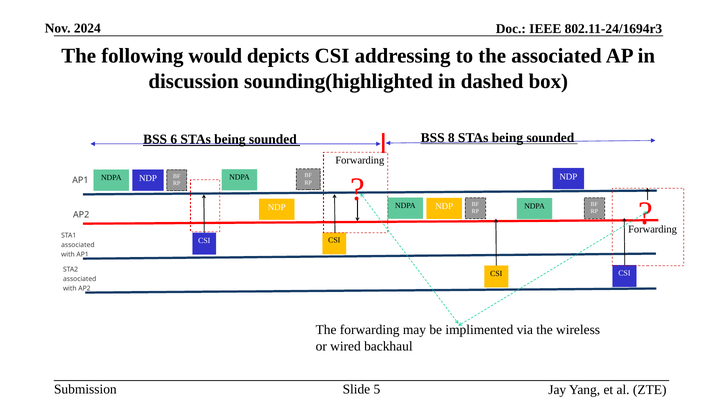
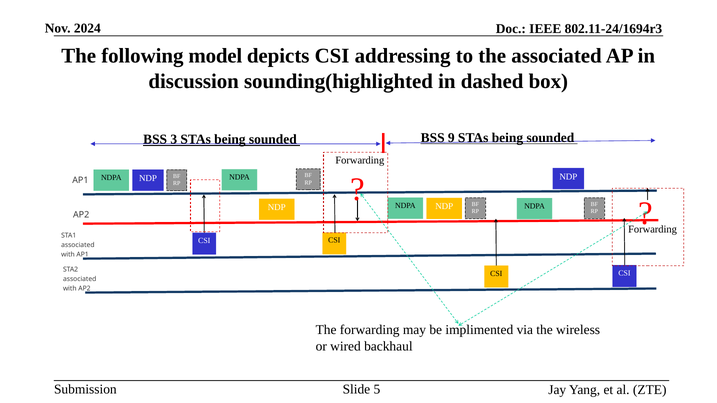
would: would -> model (215, 56)
6: 6 -> 3 (174, 140)
8: 8 -> 9 (451, 138)
